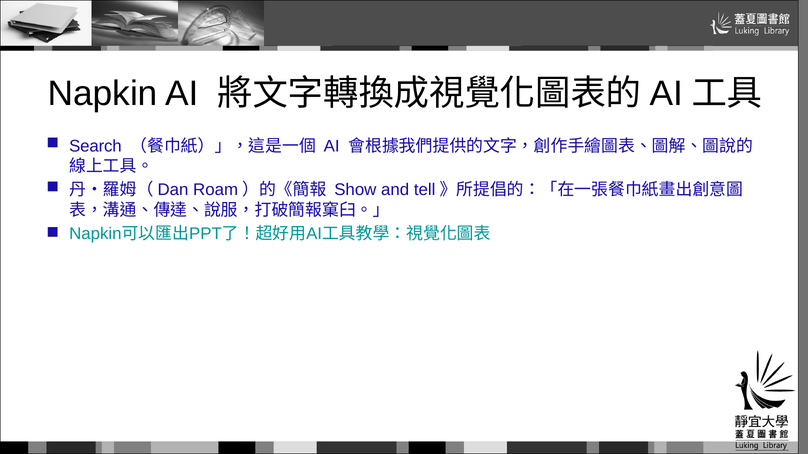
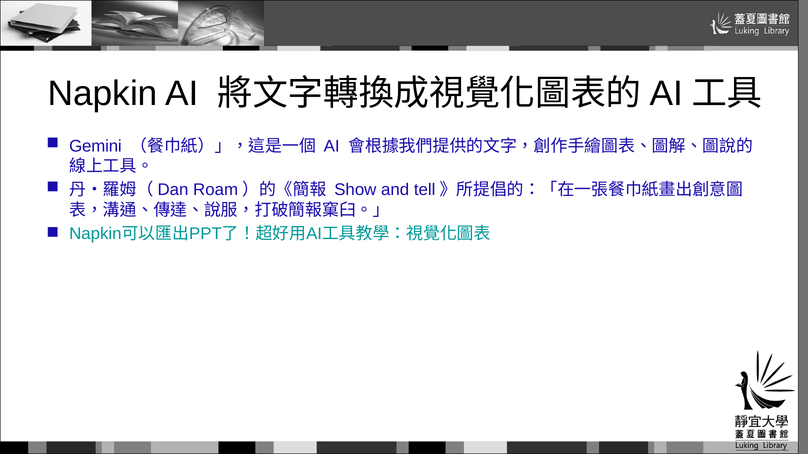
Search: Search -> Gemini (95, 146)
